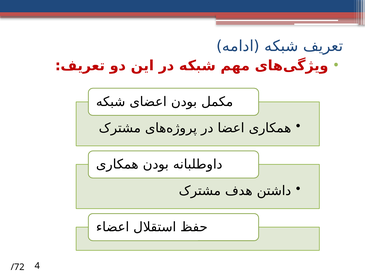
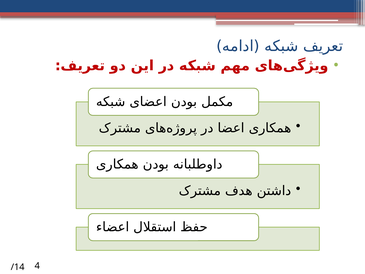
/72: /72 -> /14 (18, 267)
